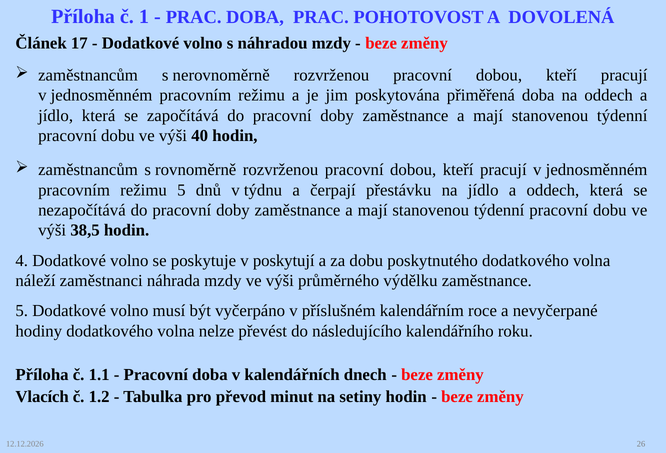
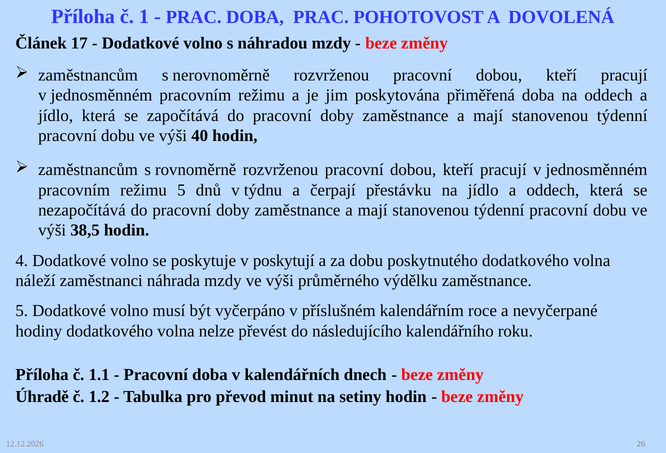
Vlacích: Vlacích -> Úhradě (42, 397)
